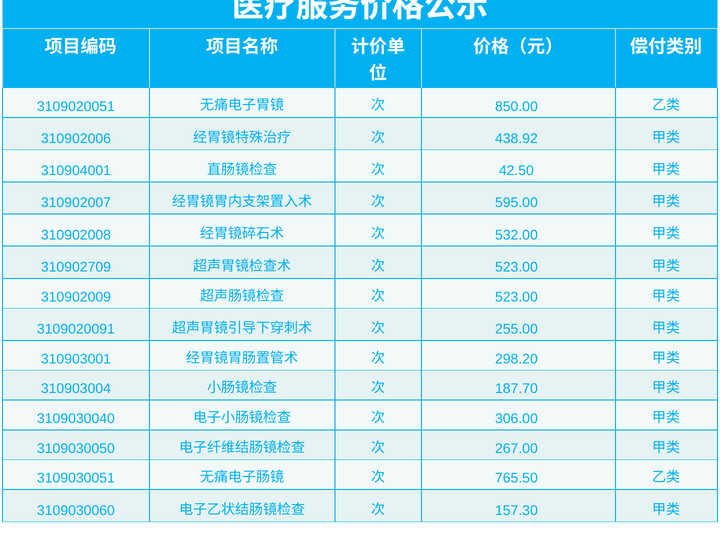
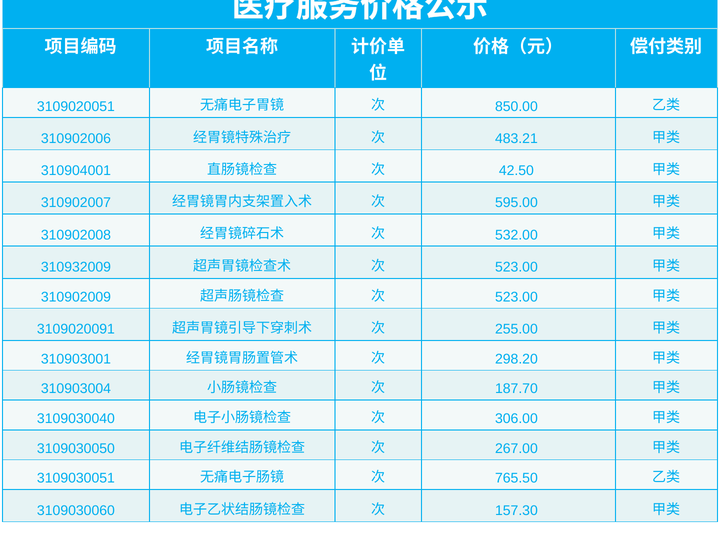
438.92: 438.92 -> 483.21 (516, 139)
310902709: 310902709 -> 310932009 (76, 267)
